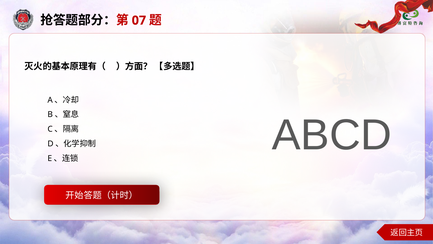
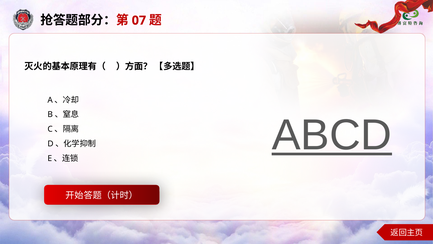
ABCD underline: none -> present (332, 135)
